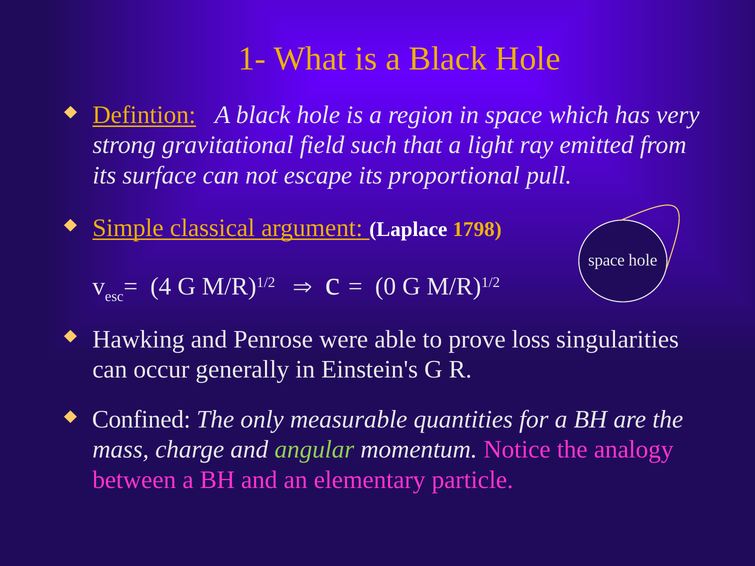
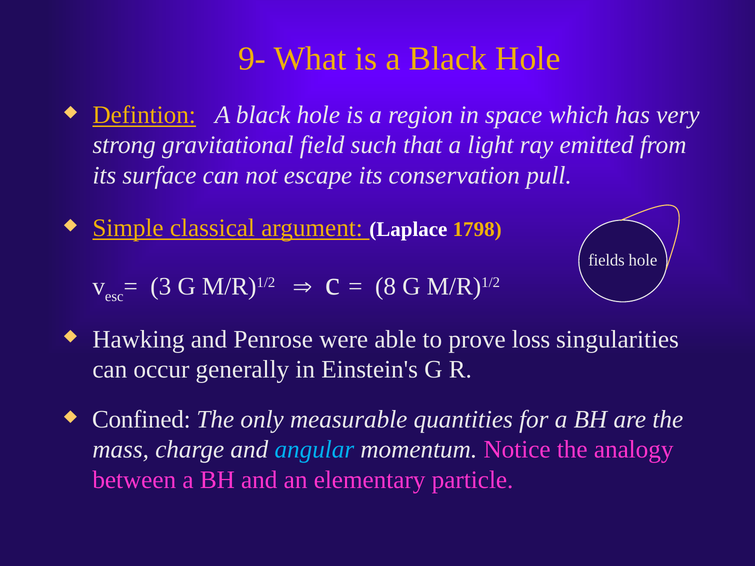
1-: 1- -> 9- (252, 59)
proportional: proportional -> conservation (454, 175)
space: space -> fields (606, 260)
4: 4 -> 3 (161, 287)
0: 0 -> 8 (385, 287)
angular colour: light green -> light blue (314, 450)
